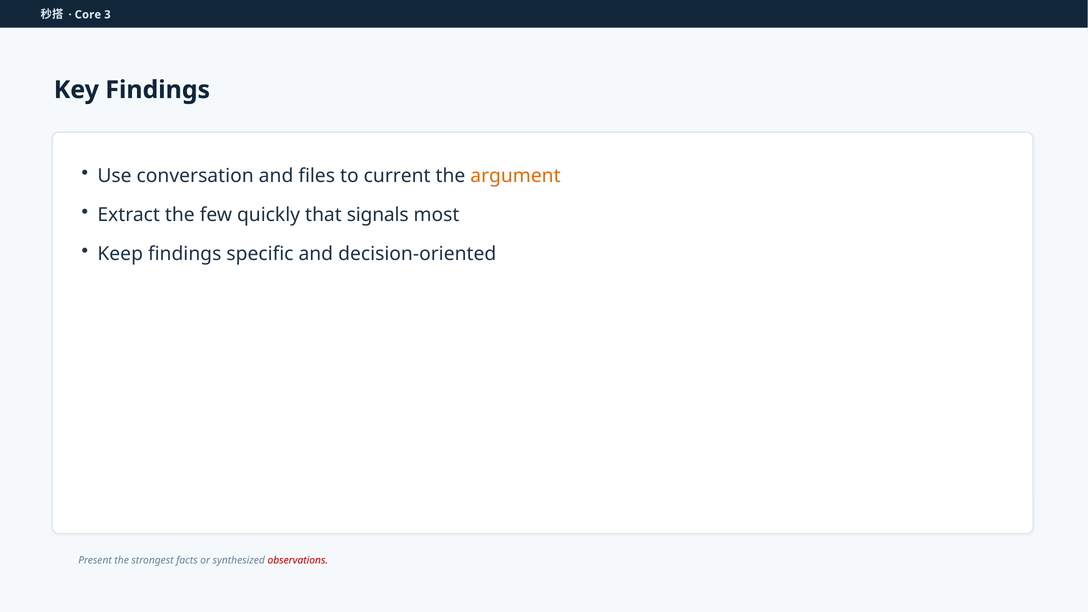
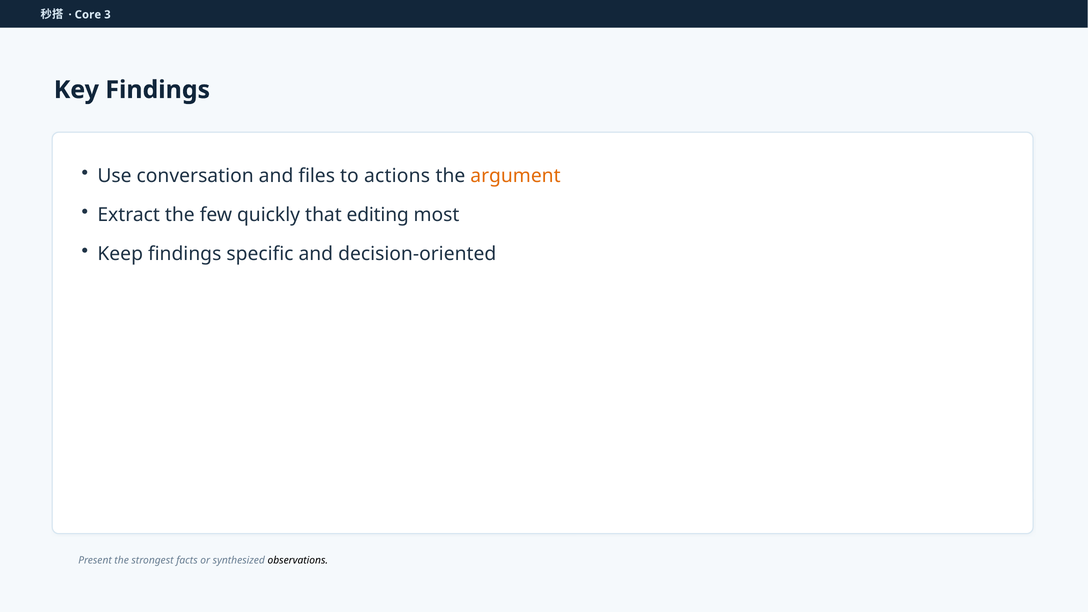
current: current -> actions (397, 176)
signals: signals -> editing (378, 215)
observations colour: red -> black (298, 560)
